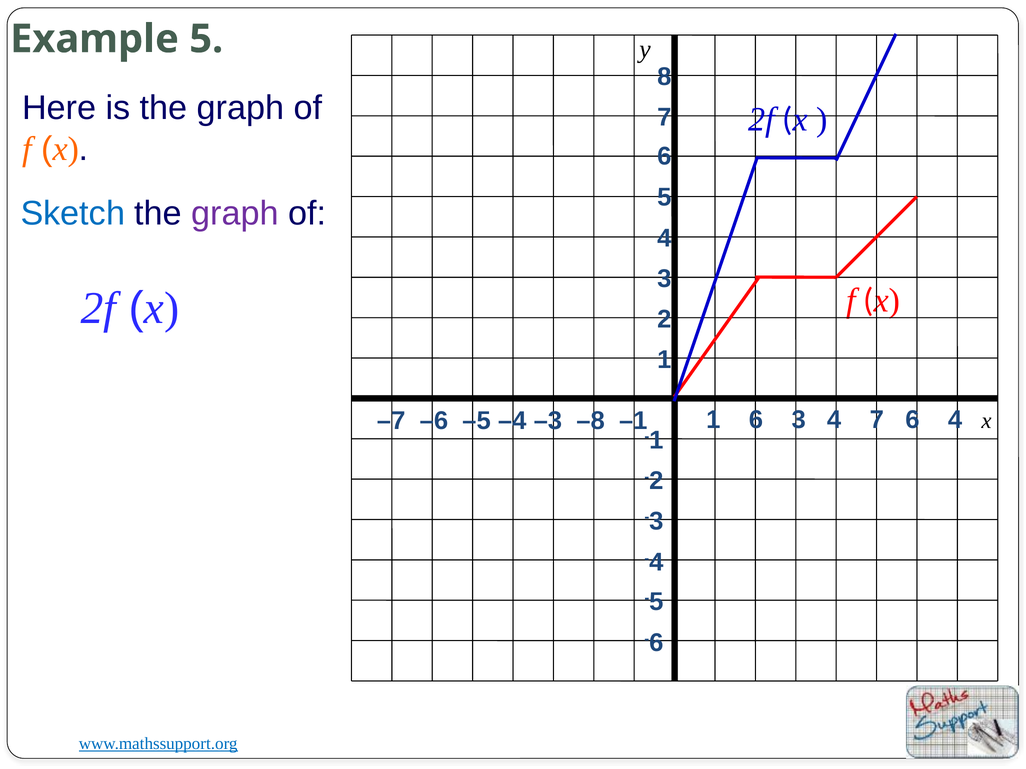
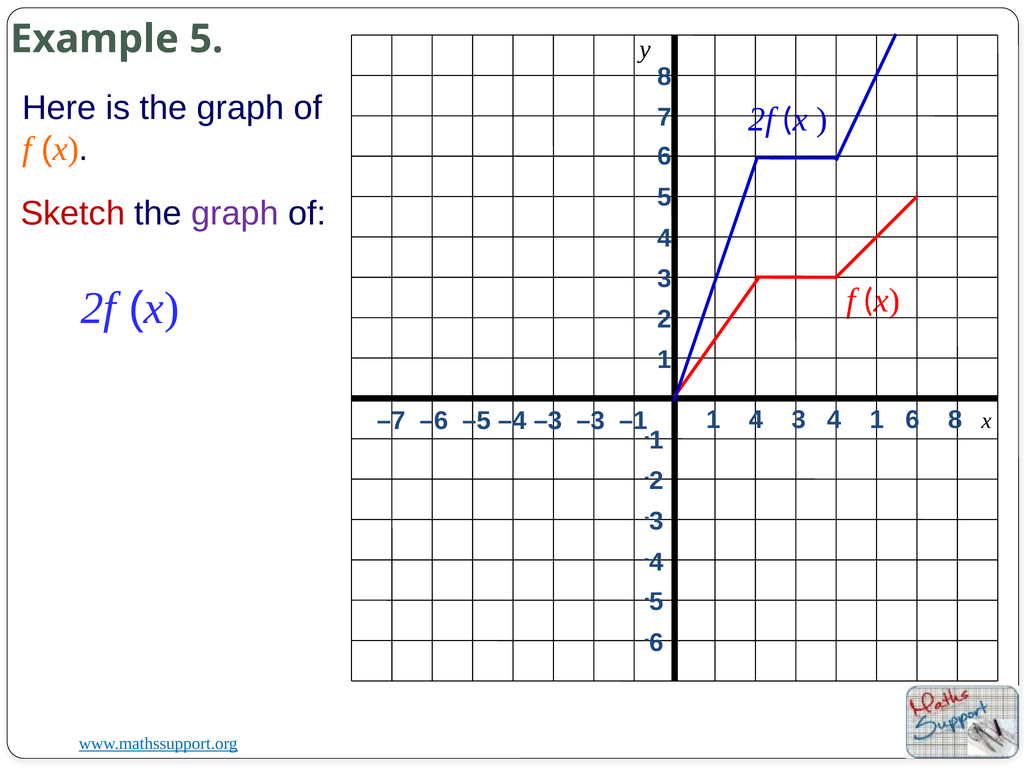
Sketch colour: blue -> red (73, 214)
1 6: 6 -> 4 (756, 420)
4 7: 7 -> 1 (877, 420)
6 4: 4 -> 8 (955, 420)
–3 –8: –8 -> –3 (591, 421)
